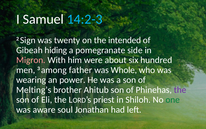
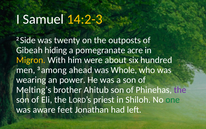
14:2-3 colour: light blue -> yellow (85, 19)
Sign: Sign -> Side (28, 40)
intended: intended -> outposts (125, 40)
side: side -> acre (135, 50)
Migron colour: pink -> yellow (31, 60)
father: father -> ahead (81, 70)
soul: soul -> feet (65, 109)
